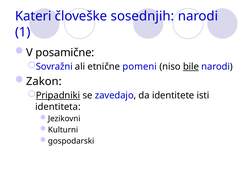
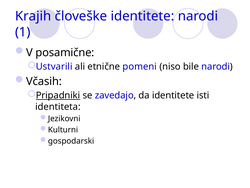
Kateri: Kateri -> Krajih (33, 16)
človeške sosednjih: sosednjih -> identitete (143, 16)
Sovražni: Sovražni -> Ustvarili (54, 67)
bile underline: present -> none (191, 67)
Zakon: Zakon -> Včasih (44, 81)
